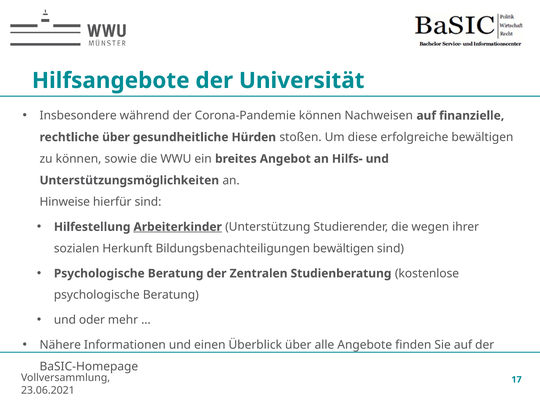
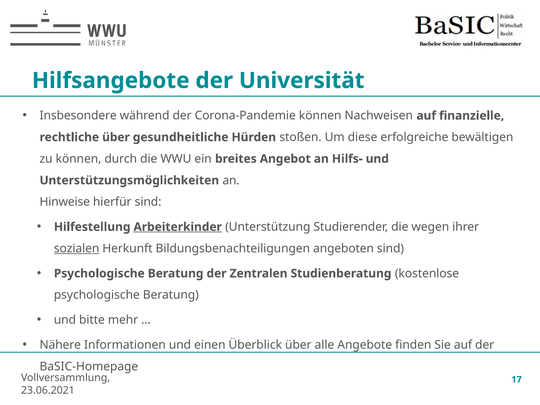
sowie: sowie -> durch (121, 159)
sozialen underline: none -> present (77, 249)
Bildungsbenachteiligungen bewältigen: bewältigen -> angeboten (343, 249)
oder: oder -> bitte (92, 320)
